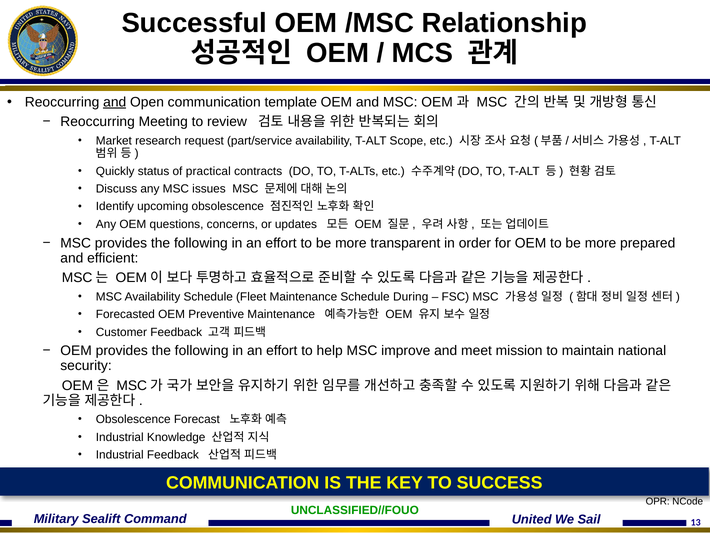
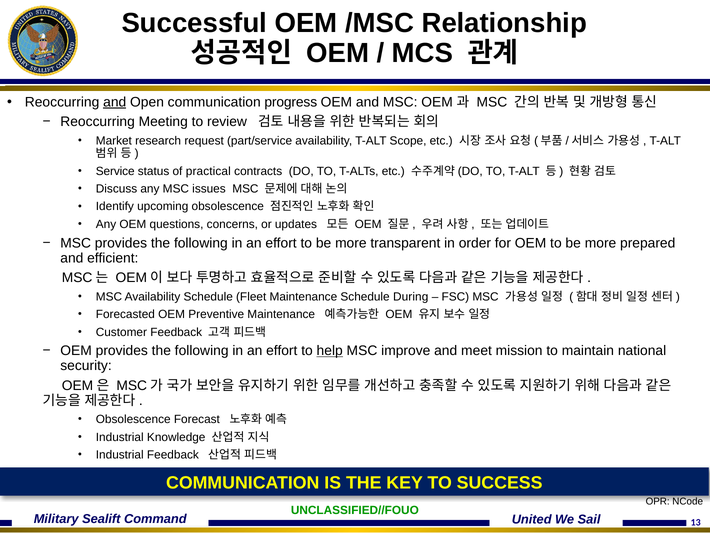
template: template -> progress (291, 102)
Quickly: Quickly -> Service (115, 171)
help underline: none -> present (330, 351)
